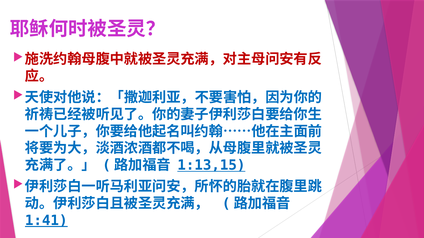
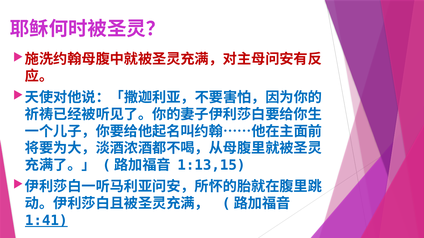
1:13,15 underline: present -> none (211, 166)
